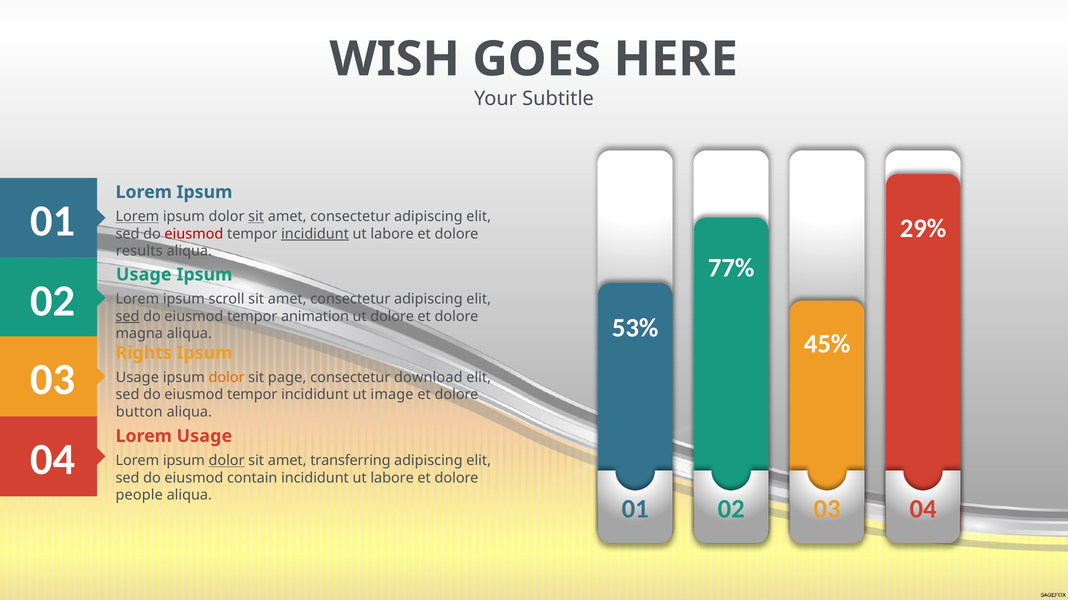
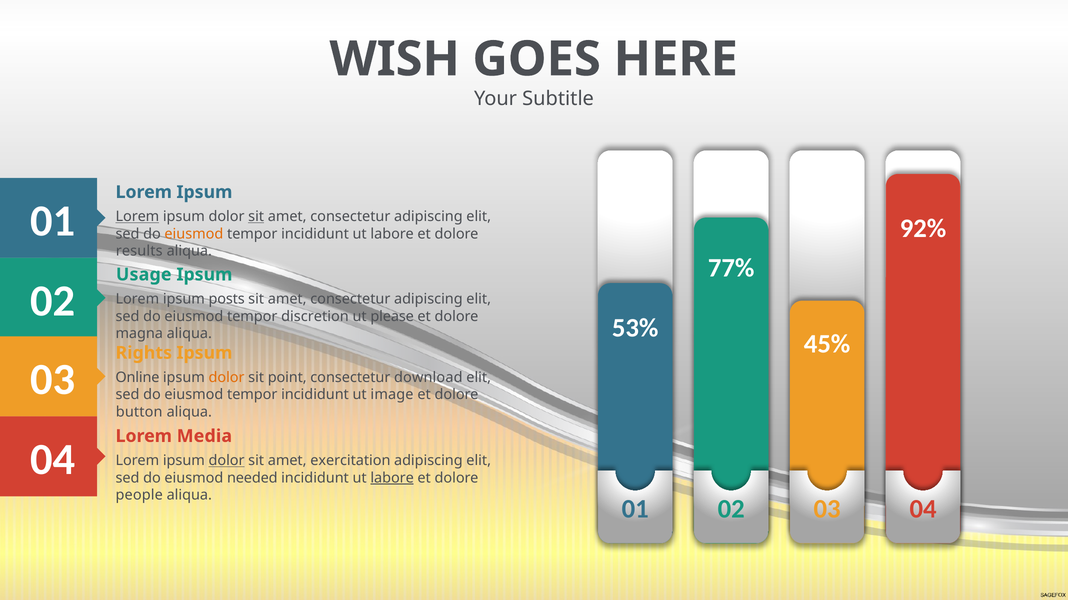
29%: 29% -> 92% (923, 229)
eiusmod colour: red -> orange (194, 234)
incididunt underline: present -> none (315, 234)
scroll: scroll -> posts (227, 299)
sed underline: present -> none (128, 317)
animation: animation -> discretion (315, 317)
ut dolore: dolore -> please (392, 317)
Usage: Usage -> Online (137, 378)
page: page -> point (287, 378)
Lorem Usage: Usage -> Media (204, 437)
transferring: transferring -> exercitation (350, 461)
contain: contain -> needed (252, 478)
labore underline: none -> present (392, 478)
